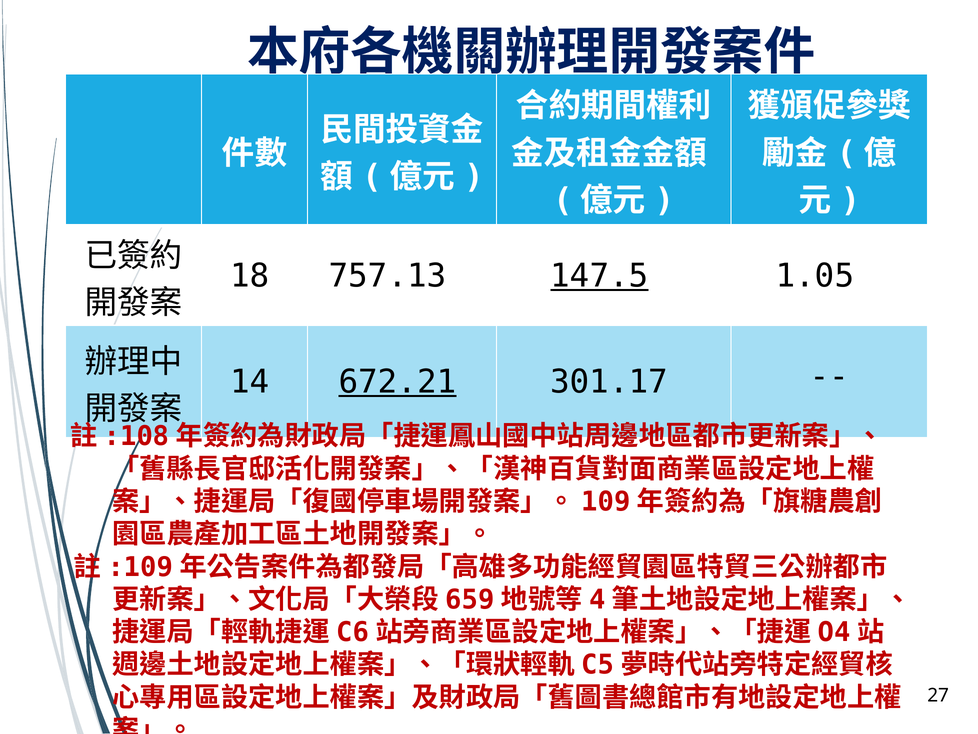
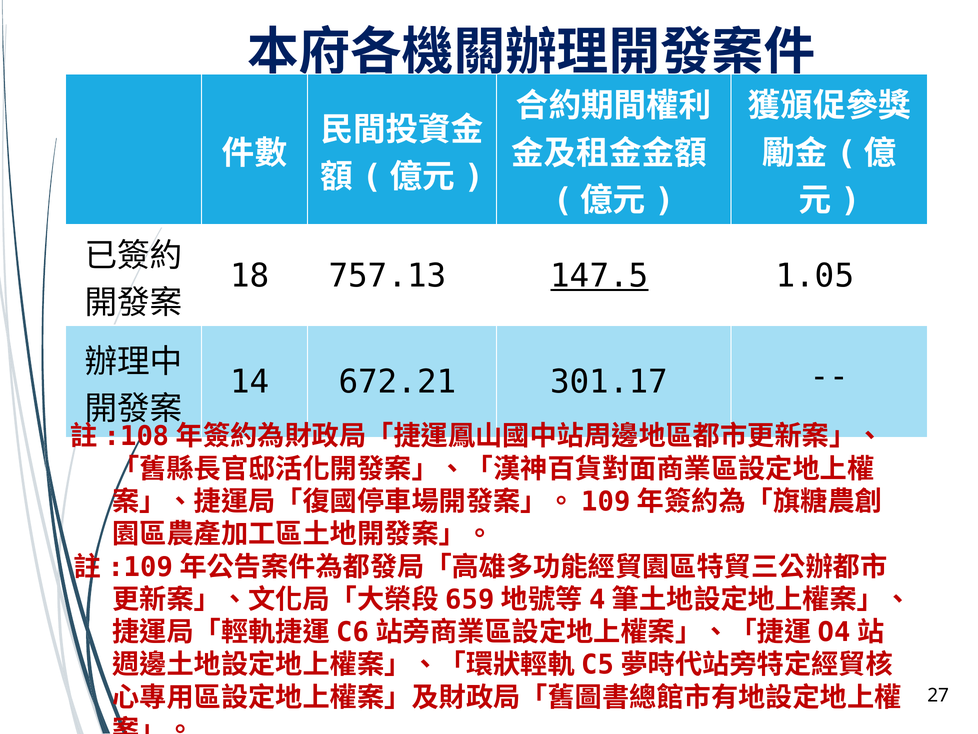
672.21 underline: present -> none (397, 382)
